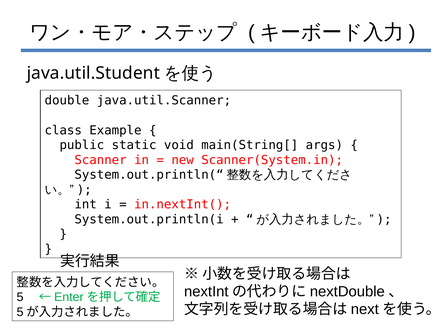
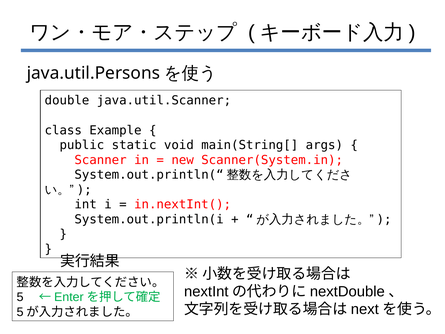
java.util.Student: java.util.Student -> java.util.Persons (93, 73)
